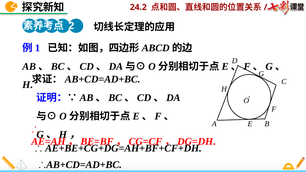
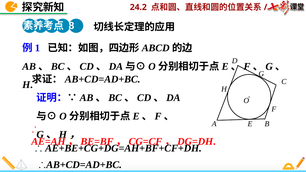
2: 2 -> 8 (71, 26)
